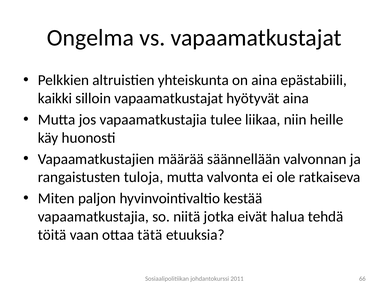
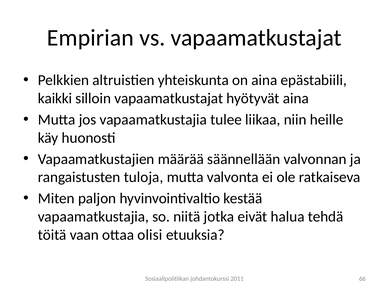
Ongelma: Ongelma -> Empirian (90, 38)
tätä: tätä -> olisi (150, 235)
